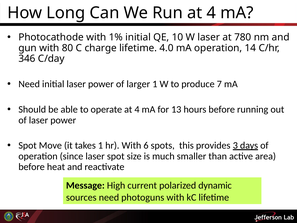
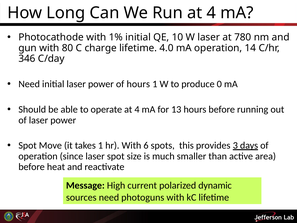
of larger: larger -> hours (138, 84)
7: 7 -> 0 (219, 84)
